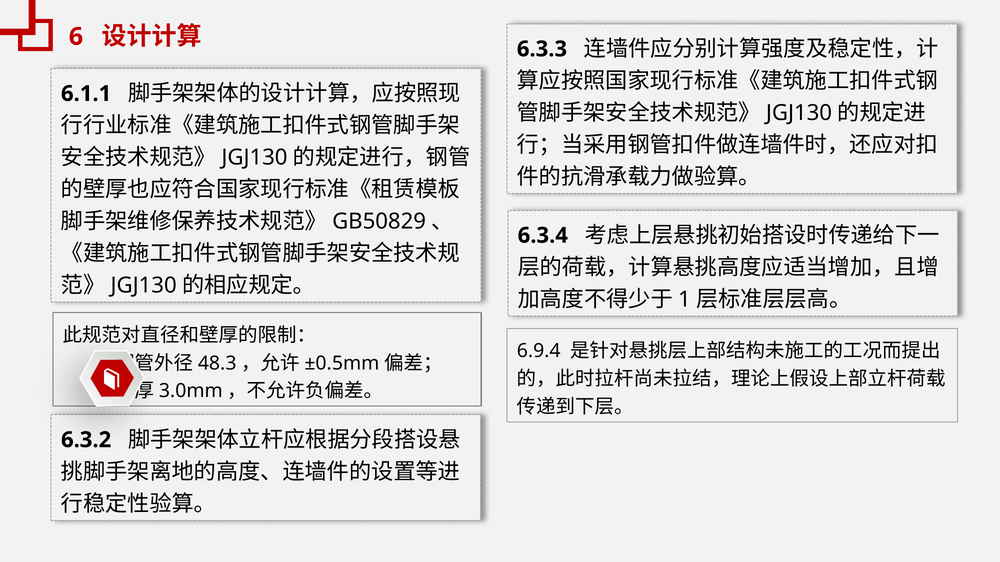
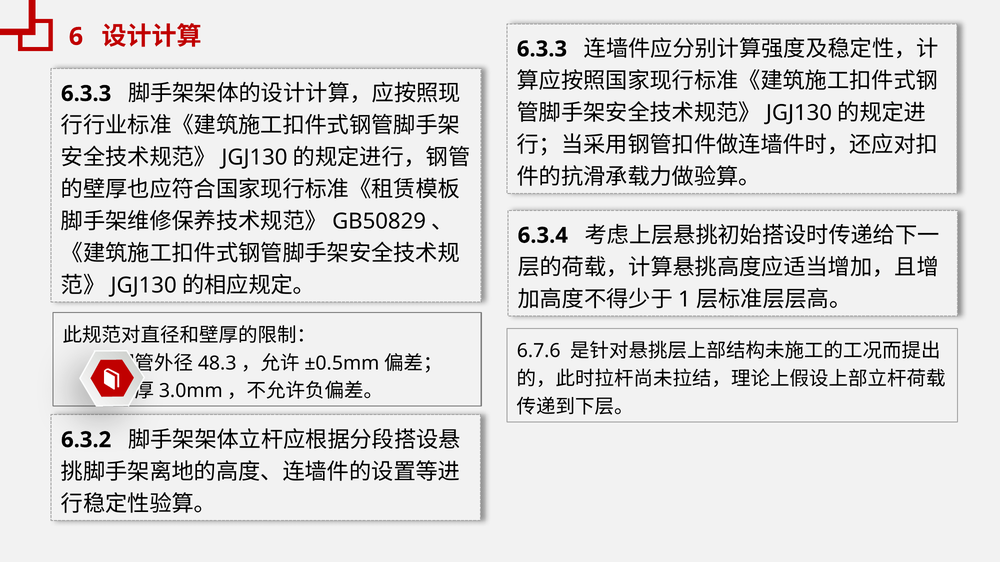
6.1.1: 6.1.1 -> 6.3.3 (86, 94)
6.9.4: 6.9.4 -> 6.7.6 (539, 351)
